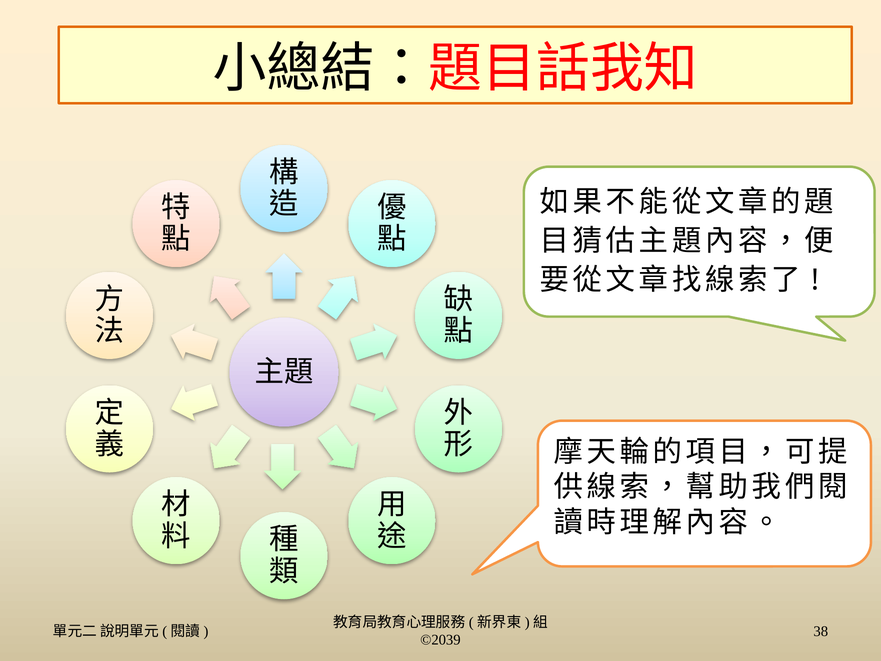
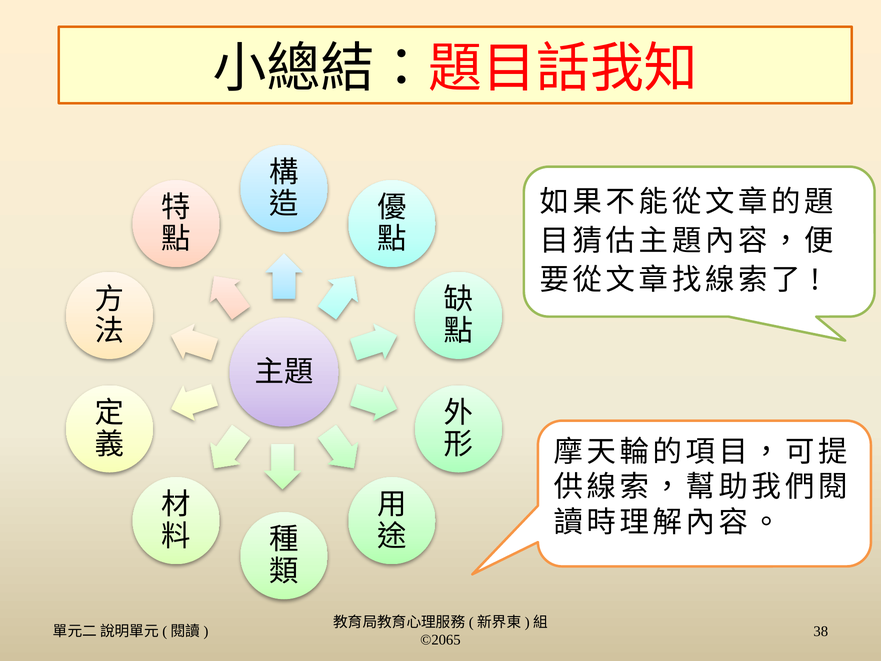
©2039: ©2039 -> ©2065 (440, 640)
